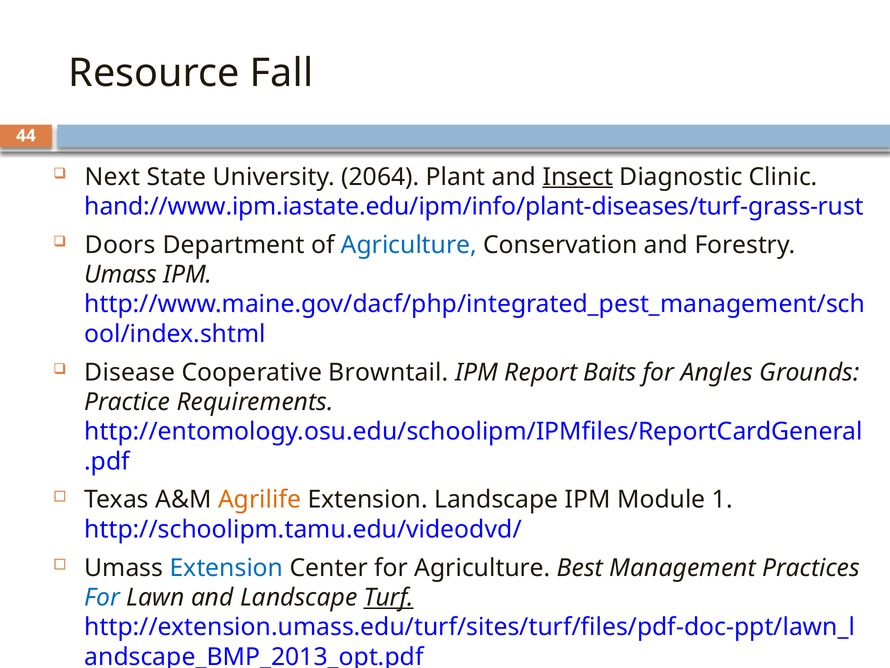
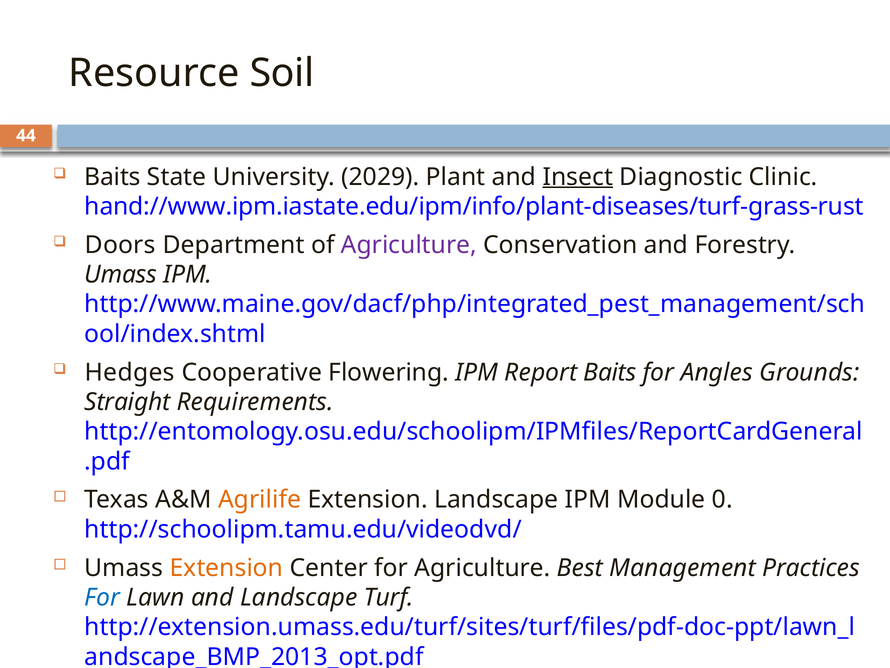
Fall: Fall -> Soil (282, 73)
Next: Next -> Baits (113, 177)
2064: 2064 -> 2029 (380, 177)
Agriculture colour: blue -> purple (409, 245)
Disease: Disease -> Hedges (130, 372)
Browntail: Browntail -> Flowering (389, 372)
Practice: Practice -> Straight (127, 402)
1: 1 -> 0 (722, 499)
Extension colour: blue -> orange (226, 567)
Turf underline: present -> none (389, 597)
